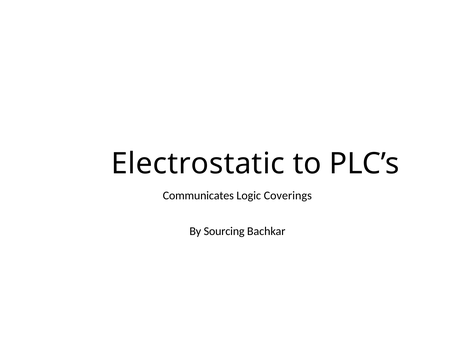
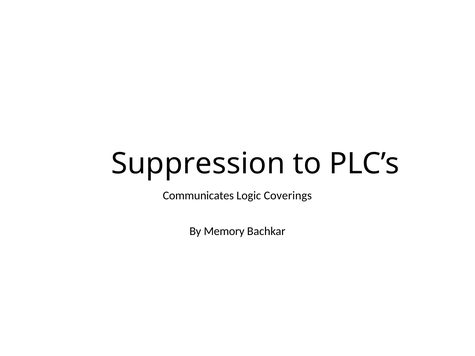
Electrostatic: Electrostatic -> Suppression (198, 164)
Sourcing: Sourcing -> Memory (224, 231)
